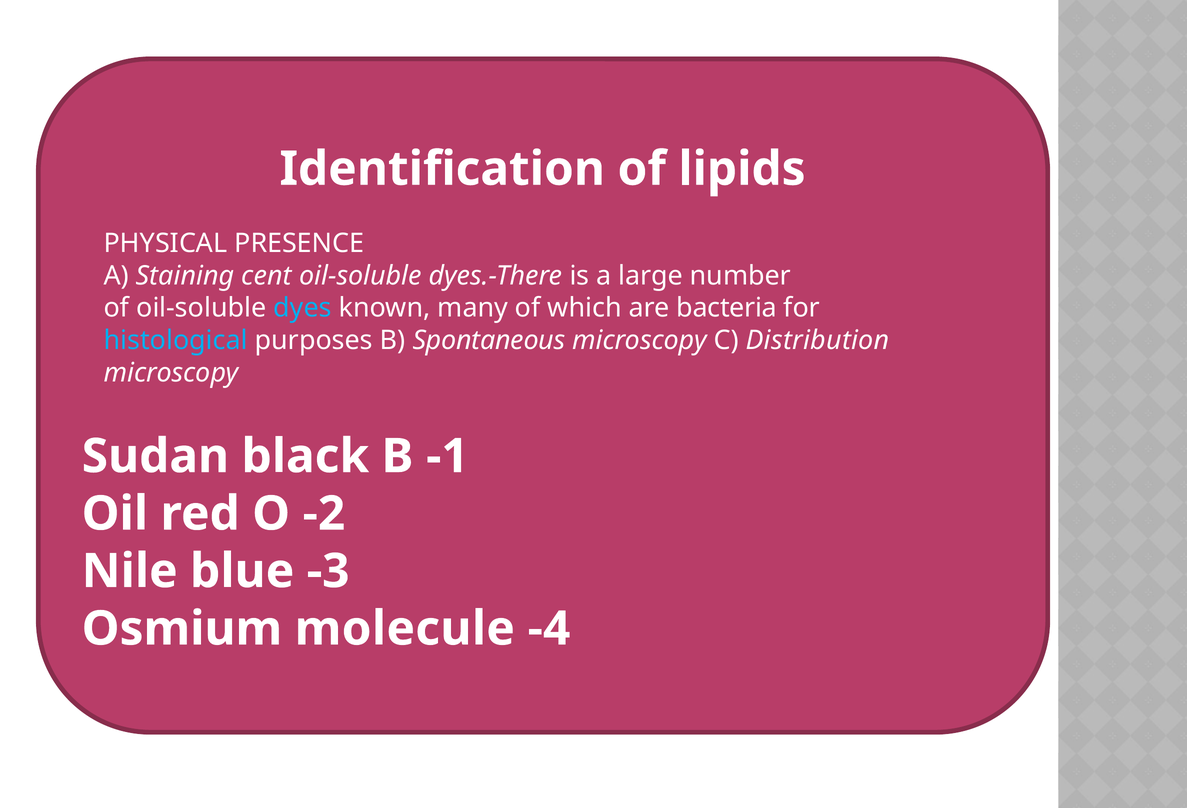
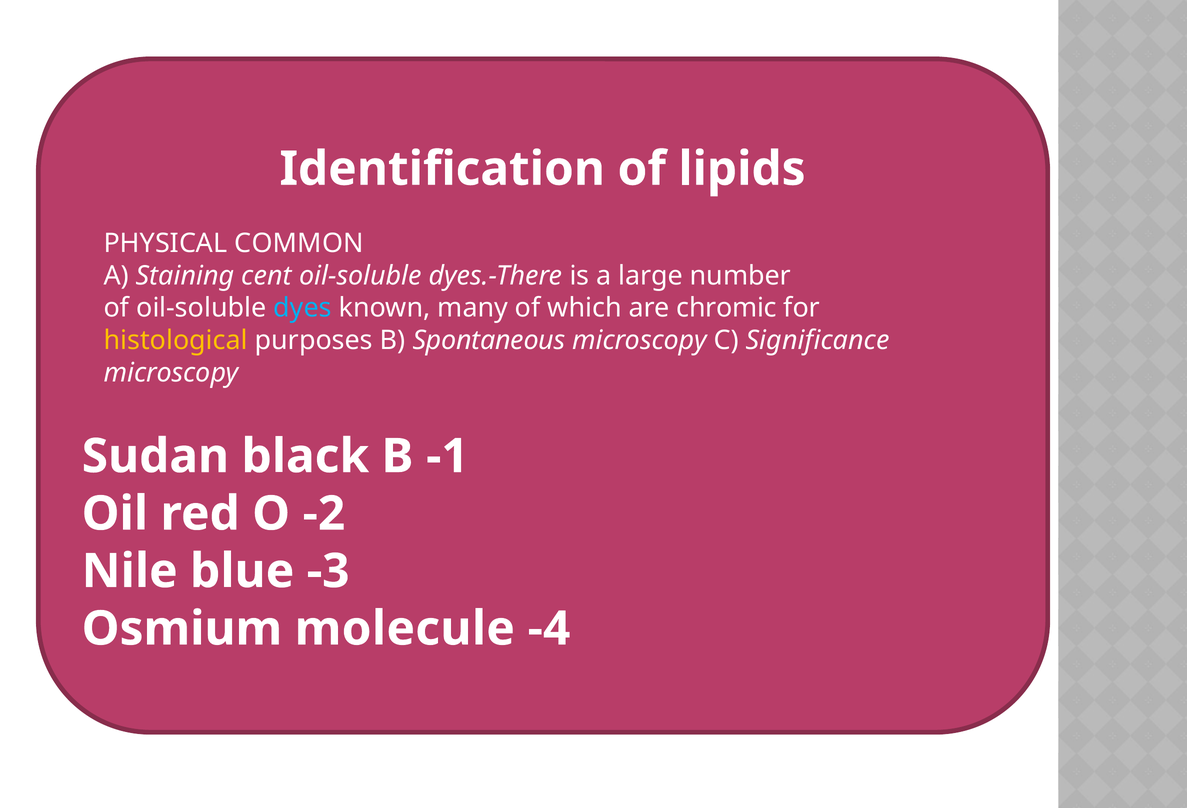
PRESENCE: PRESENCE -> COMMON (299, 243)
bacteria: bacteria -> chromic (727, 308)
histological colour: light blue -> yellow (176, 340)
Distribution: Distribution -> Significance (818, 340)
